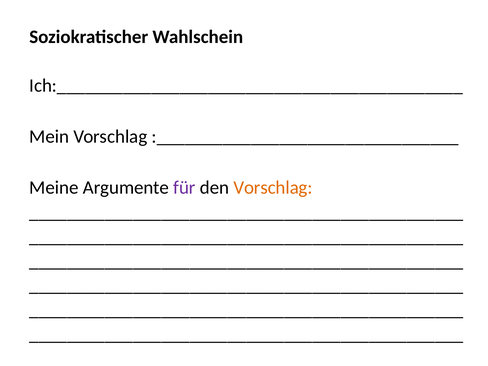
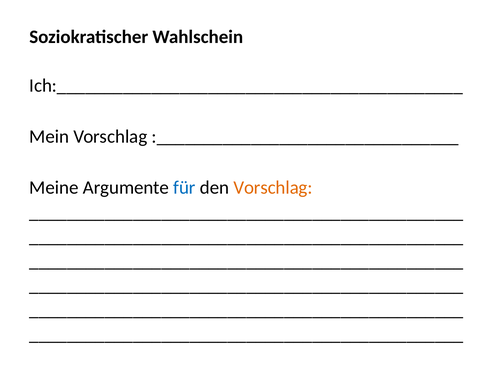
für colour: purple -> blue (184, 188)
